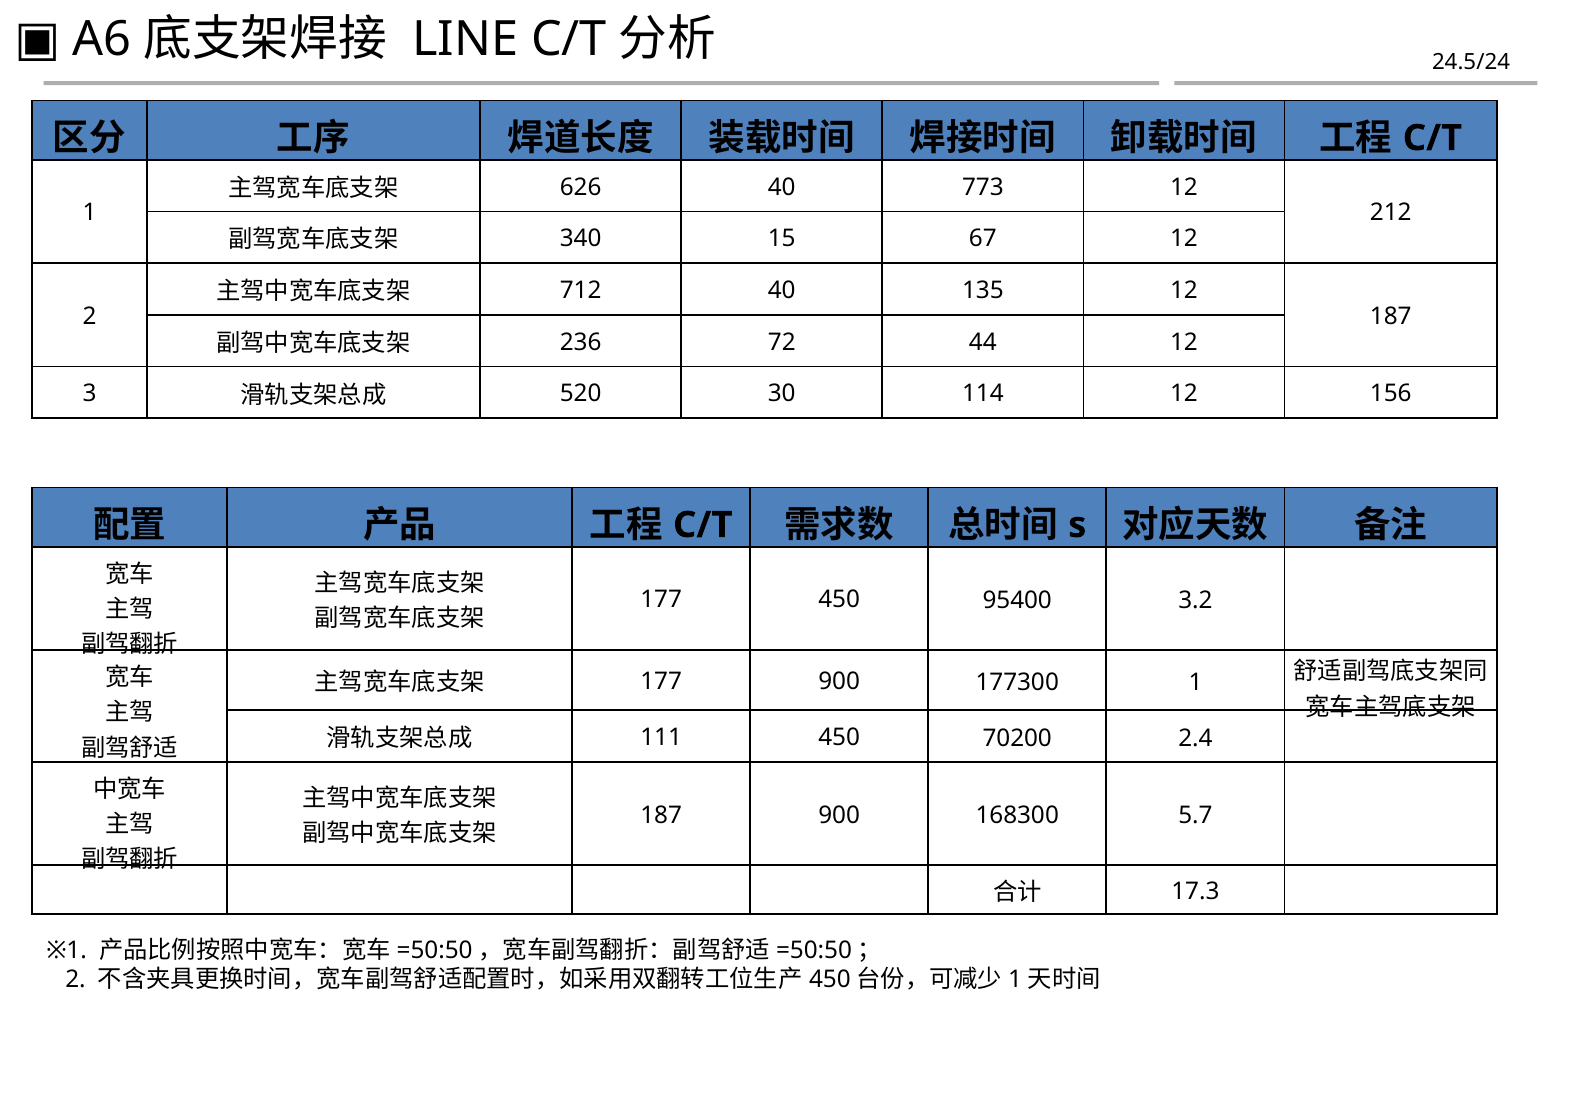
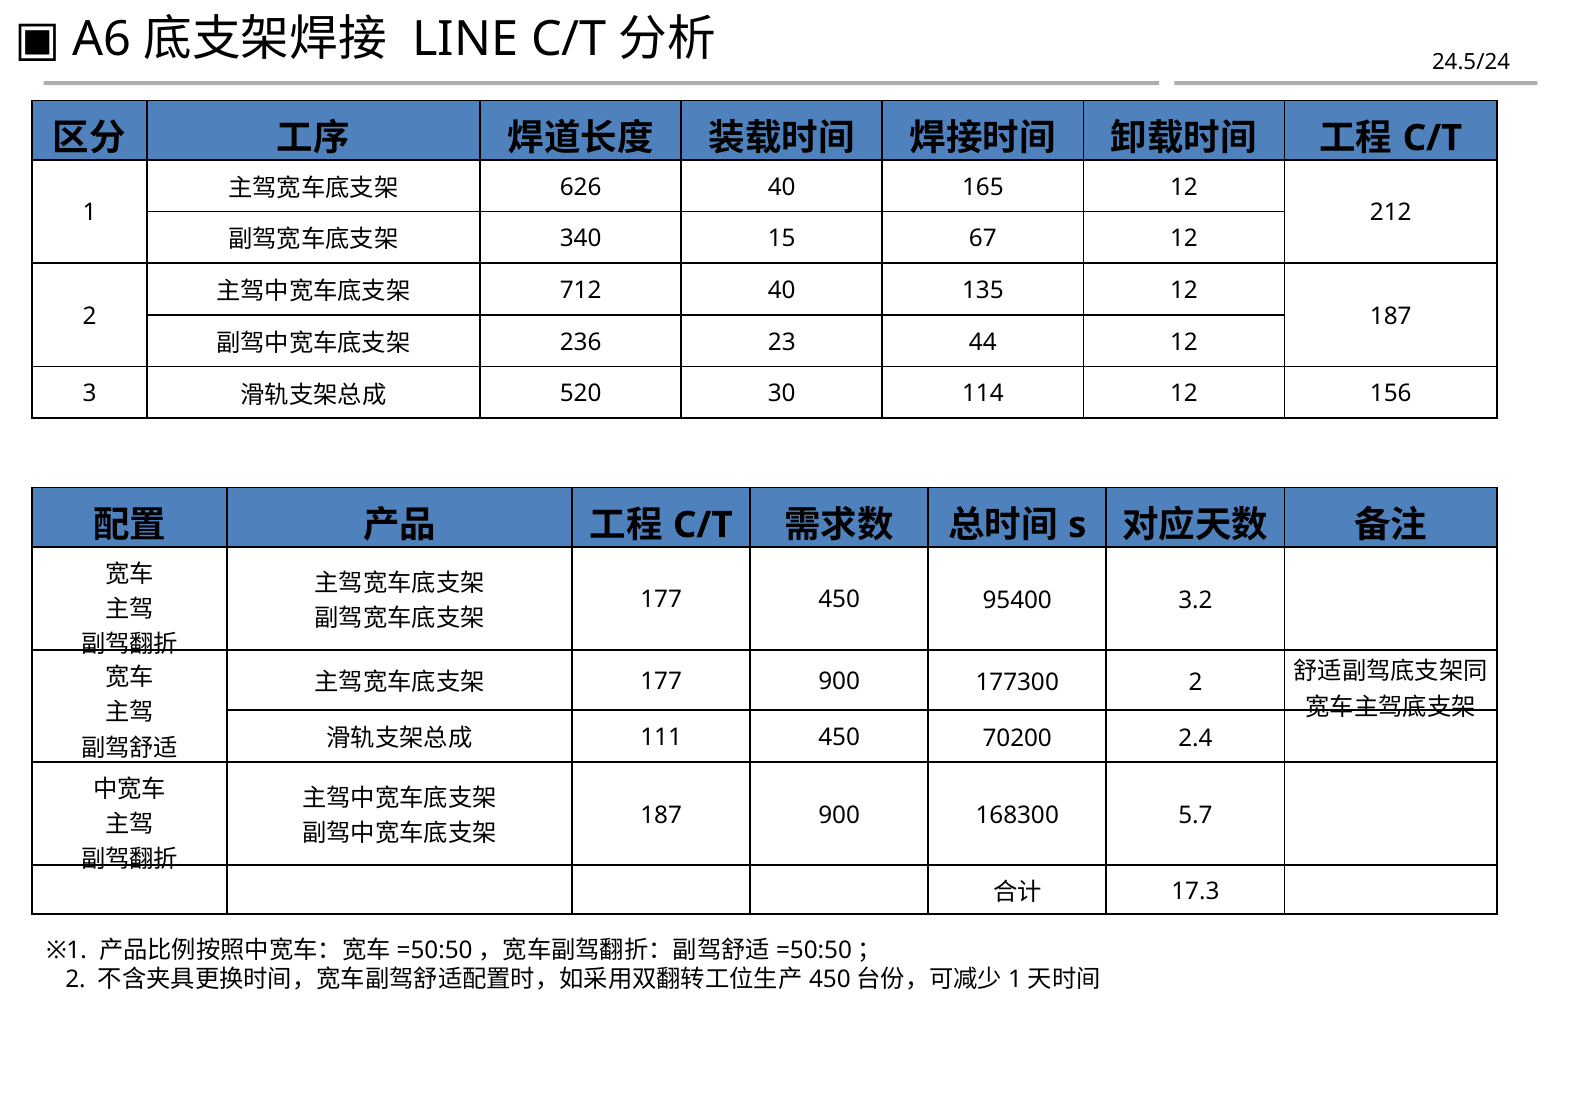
773: 773 -> 165 (983, 187)
72: 72 -> 23 (782, 342)
177300 1: 1 -> 2 (1195, 682)
